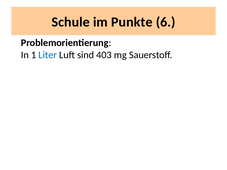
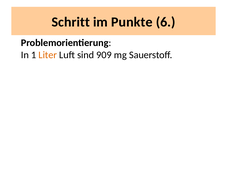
Schule: Schule -> Schritt (71, 22)
Liter colour: blue -> orange (48, 55)
403: 403 -> 909 (104, 55)
